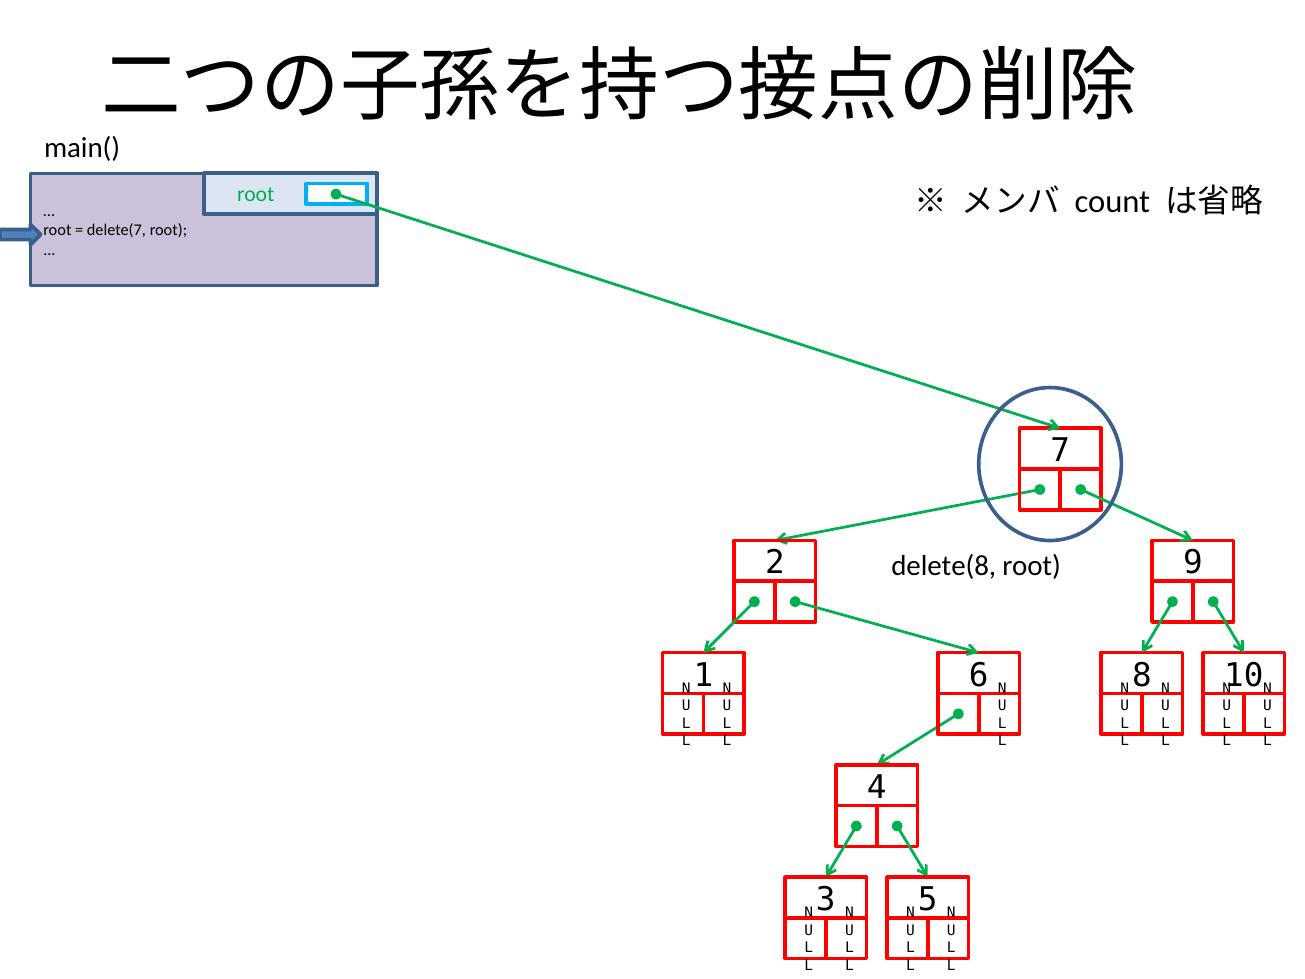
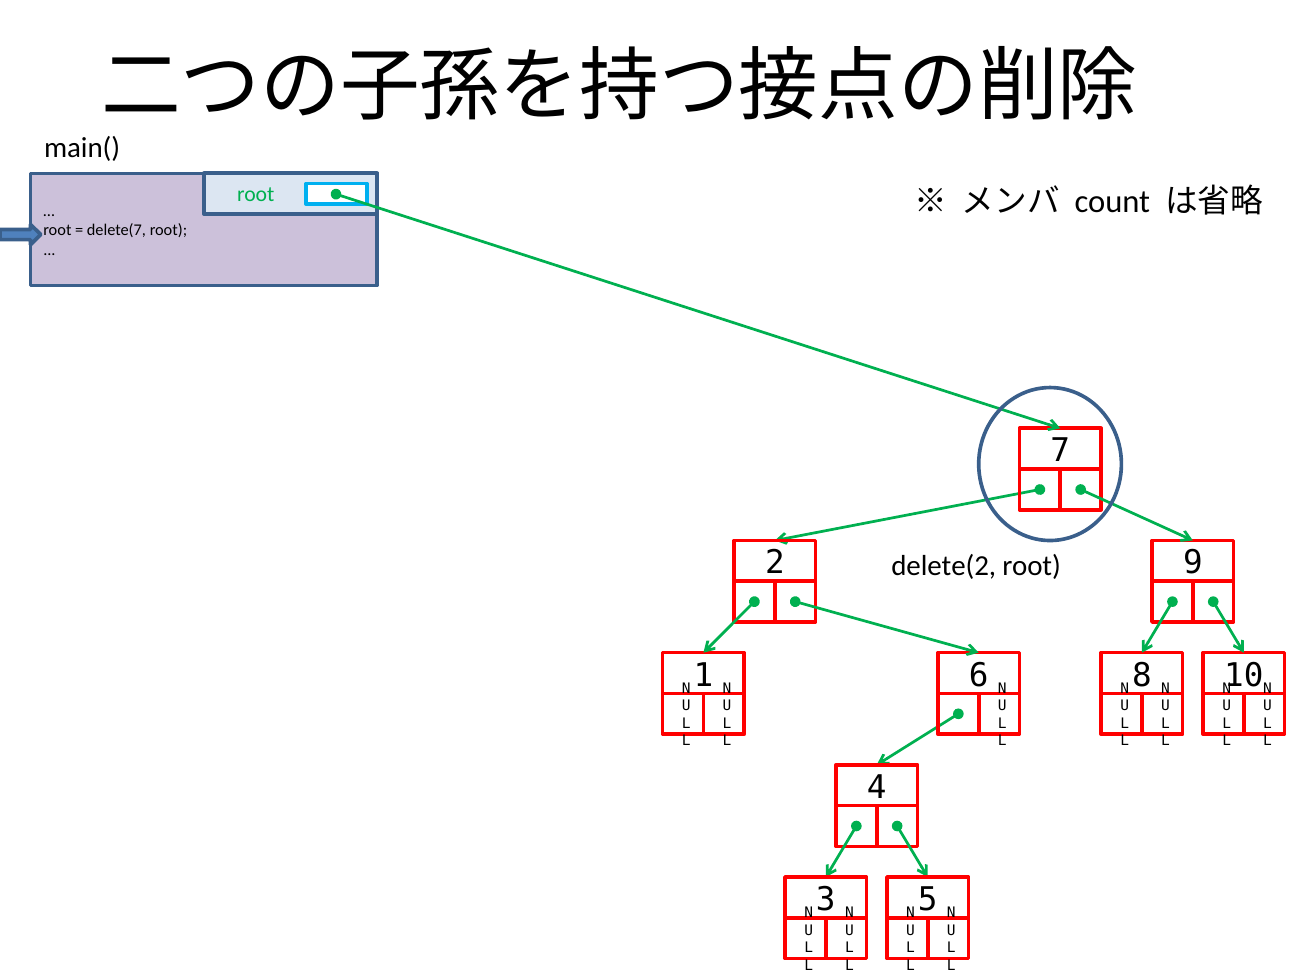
delete(8: delete(8 -> delete(2 (944, 566)
